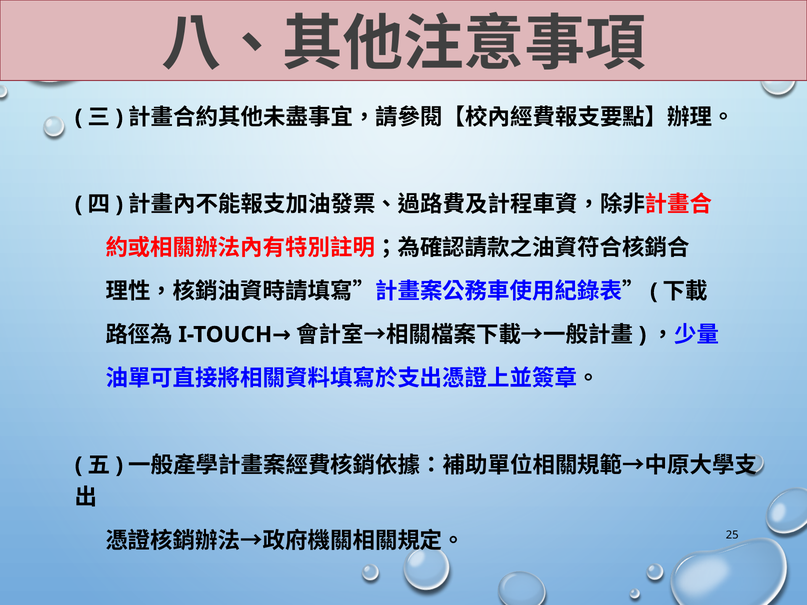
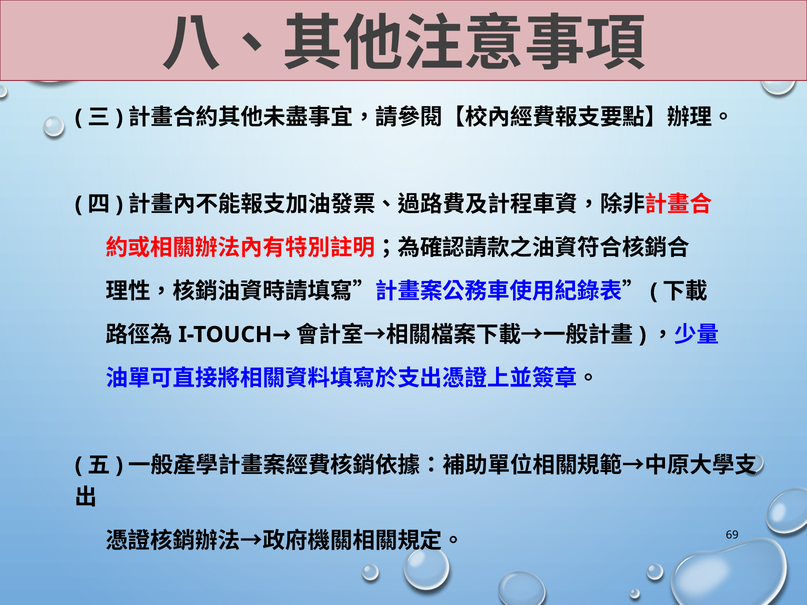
25: 25 -> 69 (732, 535)
